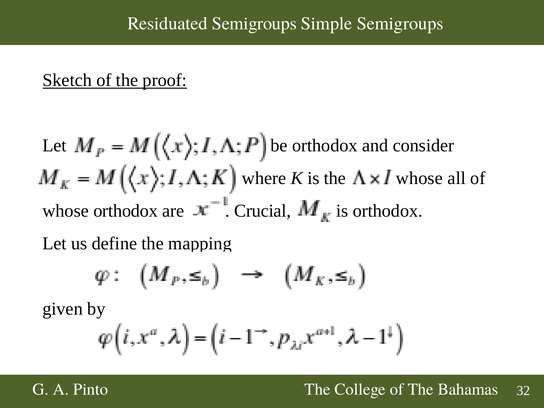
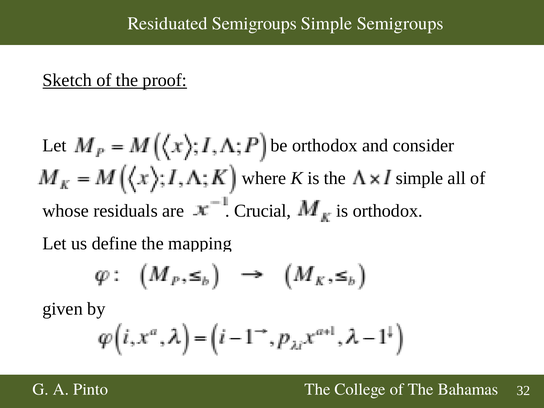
the whose: whose -> simple (420, 178)
whose orthodox: orthodox -> residuals (126, 211)
